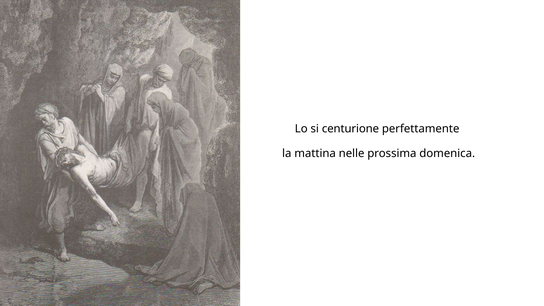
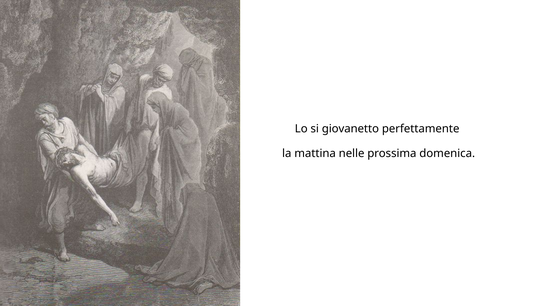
centurione: centurione -> giovanetto (350, 129)
